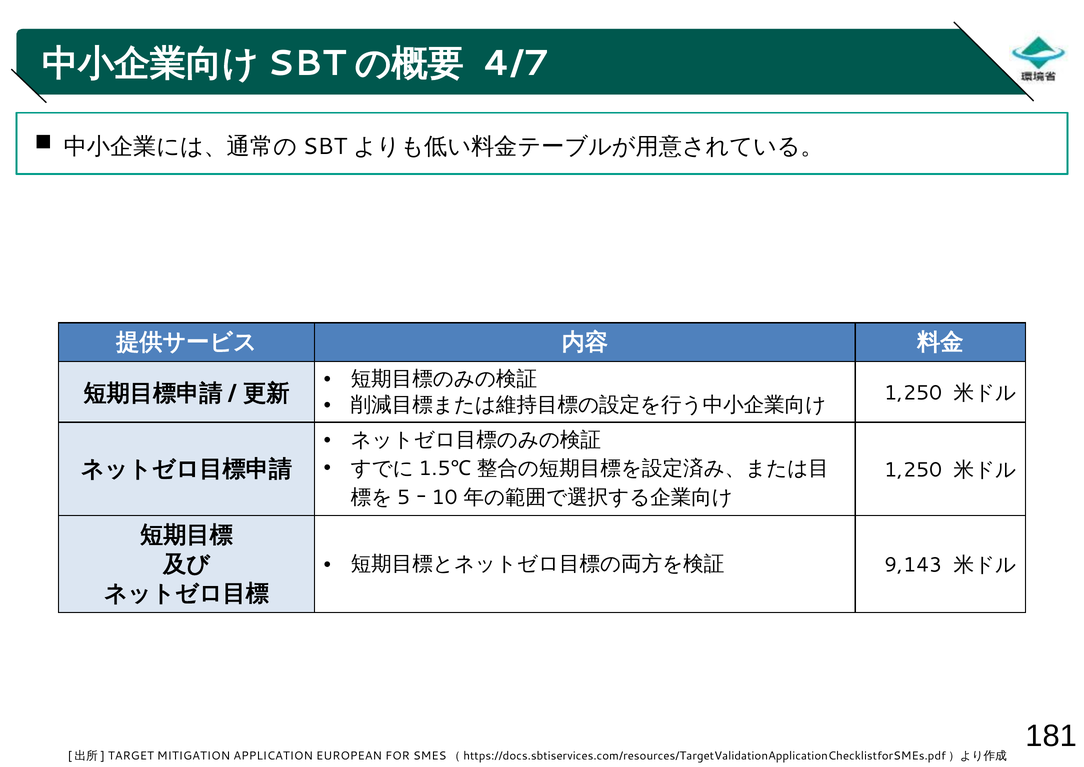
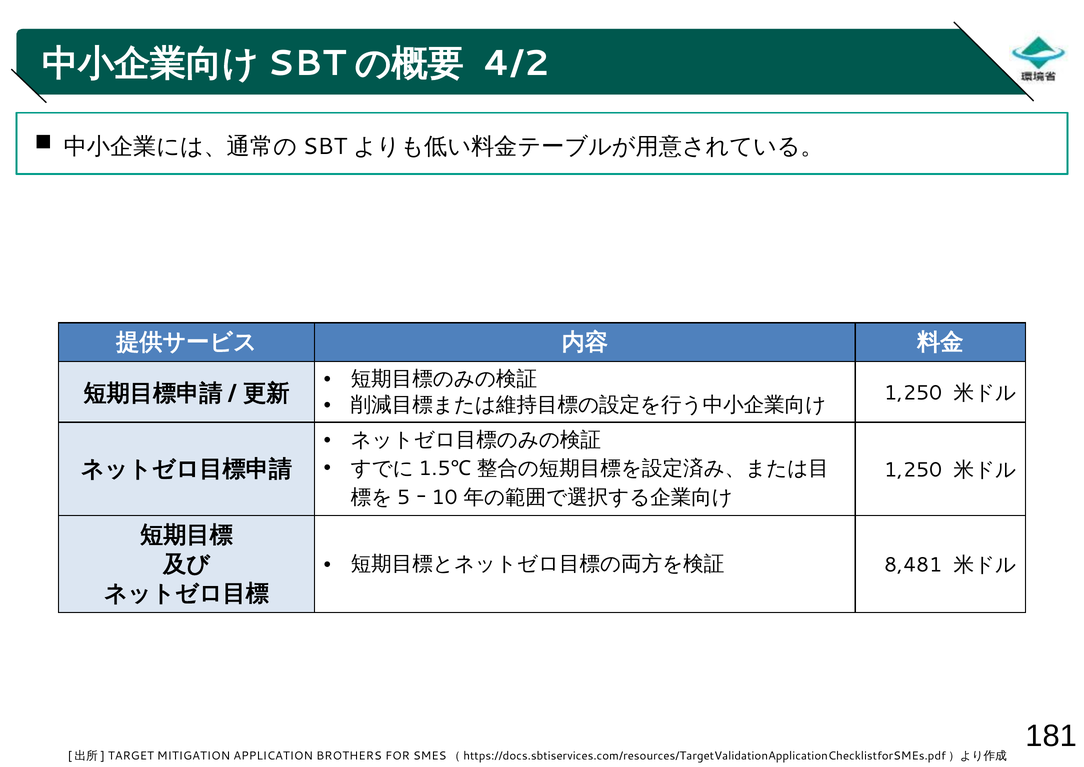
4/7: 4/7 -> 4/2 (516, 63)
9,143: 9,143 -> 8,481 (913, 565)
EUROPEAN: EUROPEAN -> BROTHERS (349, 755)
